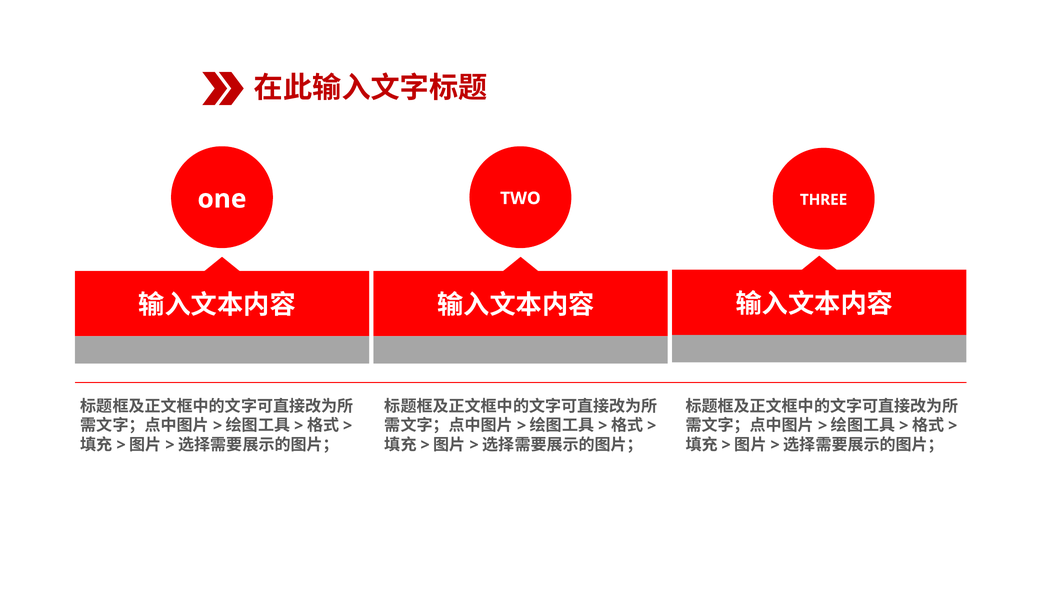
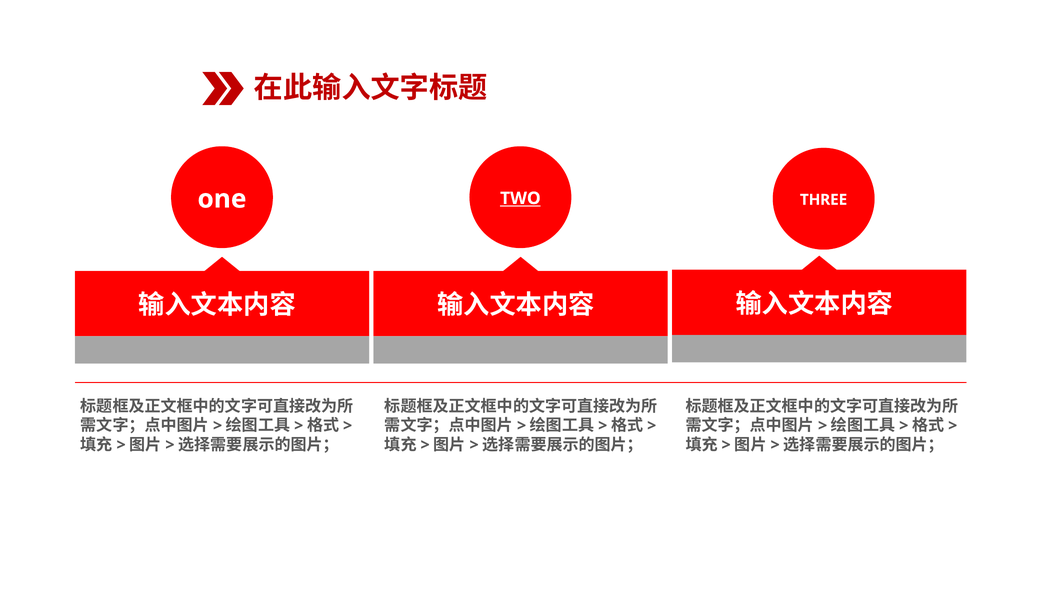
TWO underline: none -> present (520, 198)
